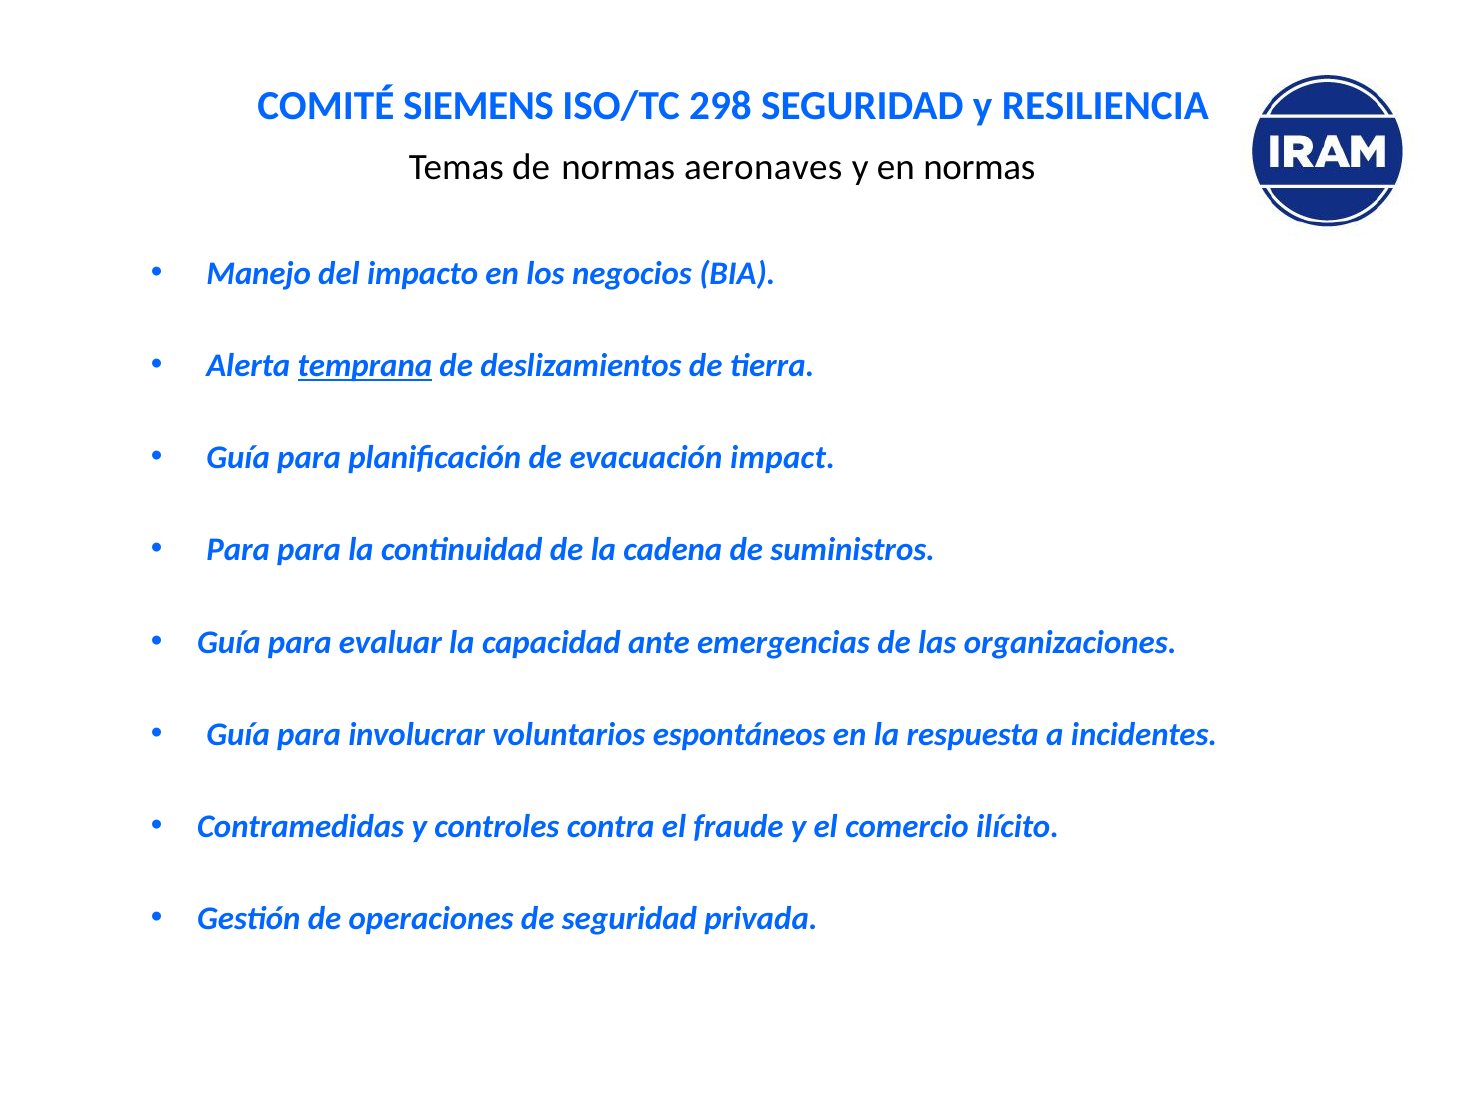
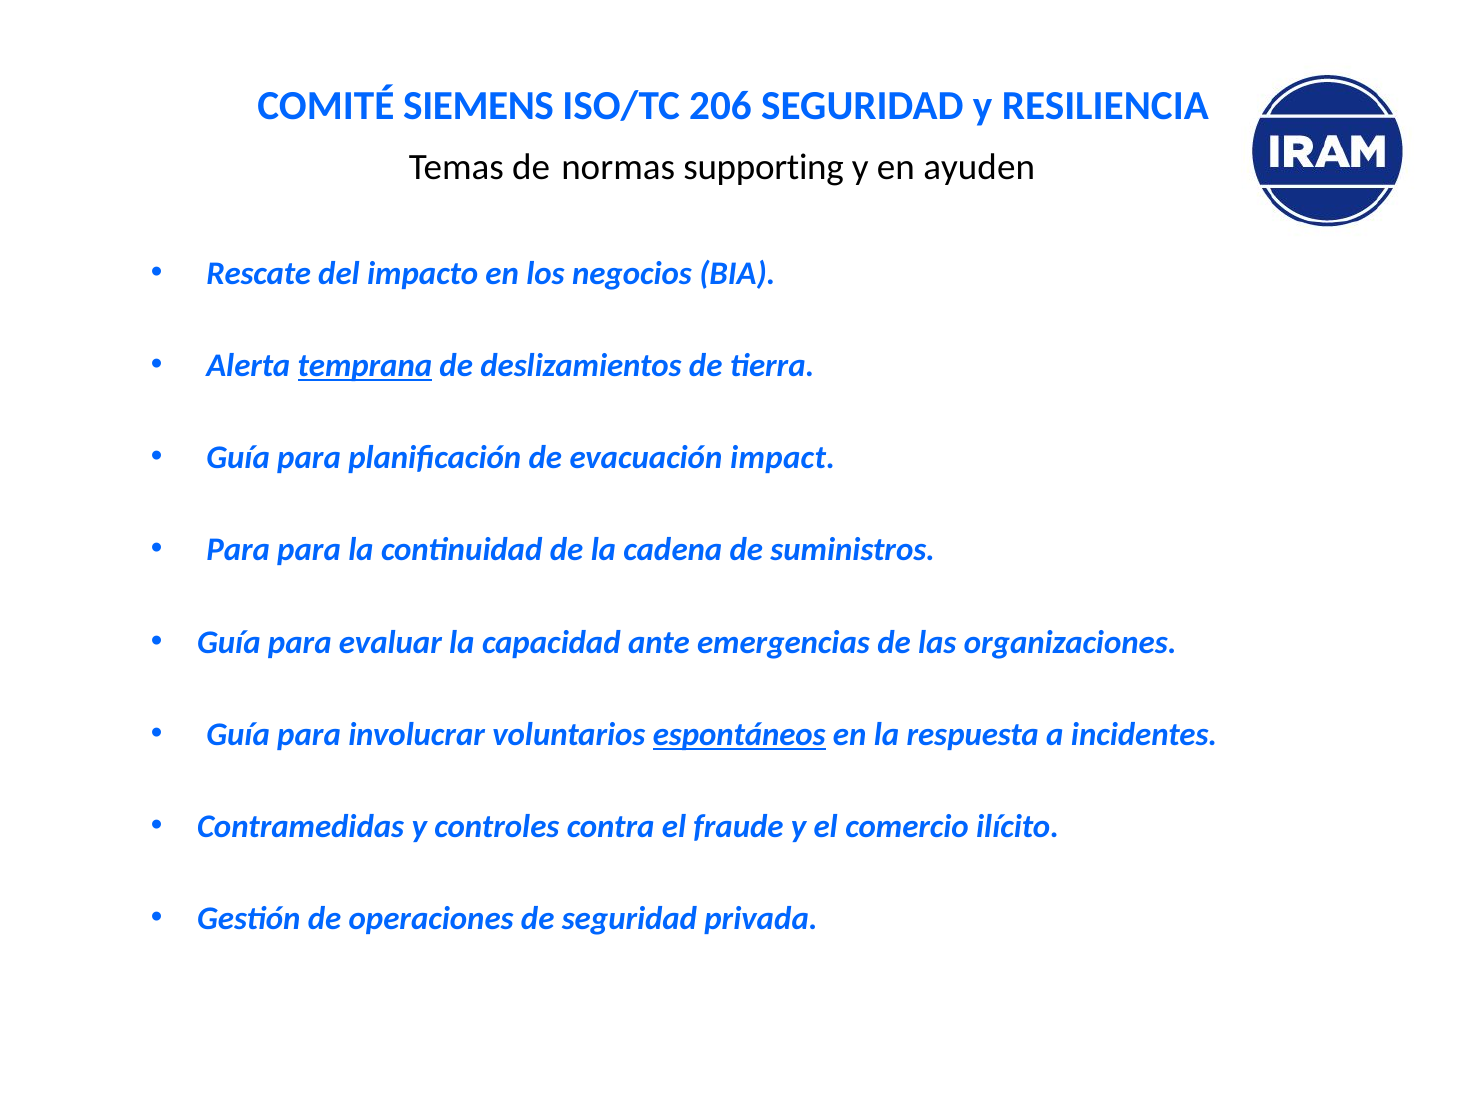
298: 298 -> 206 (720, 106)
aeronaves: aeronaves -> supporting (764, 167)
en normas: normas -> ayuden (979, 167)
Manejo: Manejo -> Rescate (259, 273)
espontáneos underline: none -> present (739, 735)
